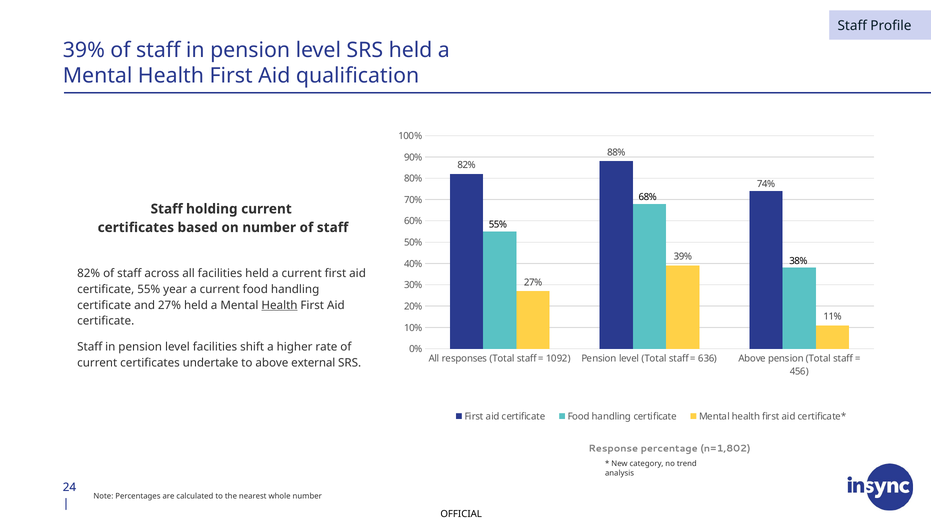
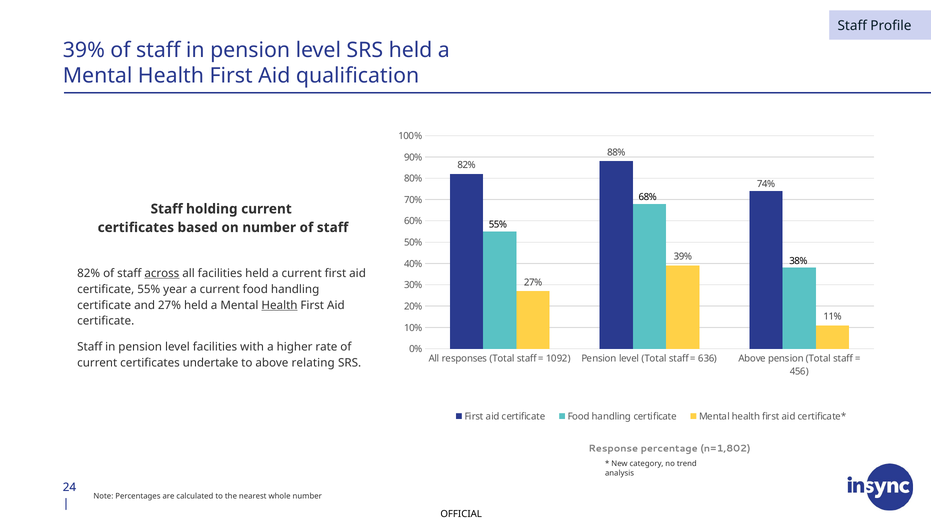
across underline: none -> present (162, 273)
shift: shift -> with (252, 347)
external: external -> relating (313, 362)
